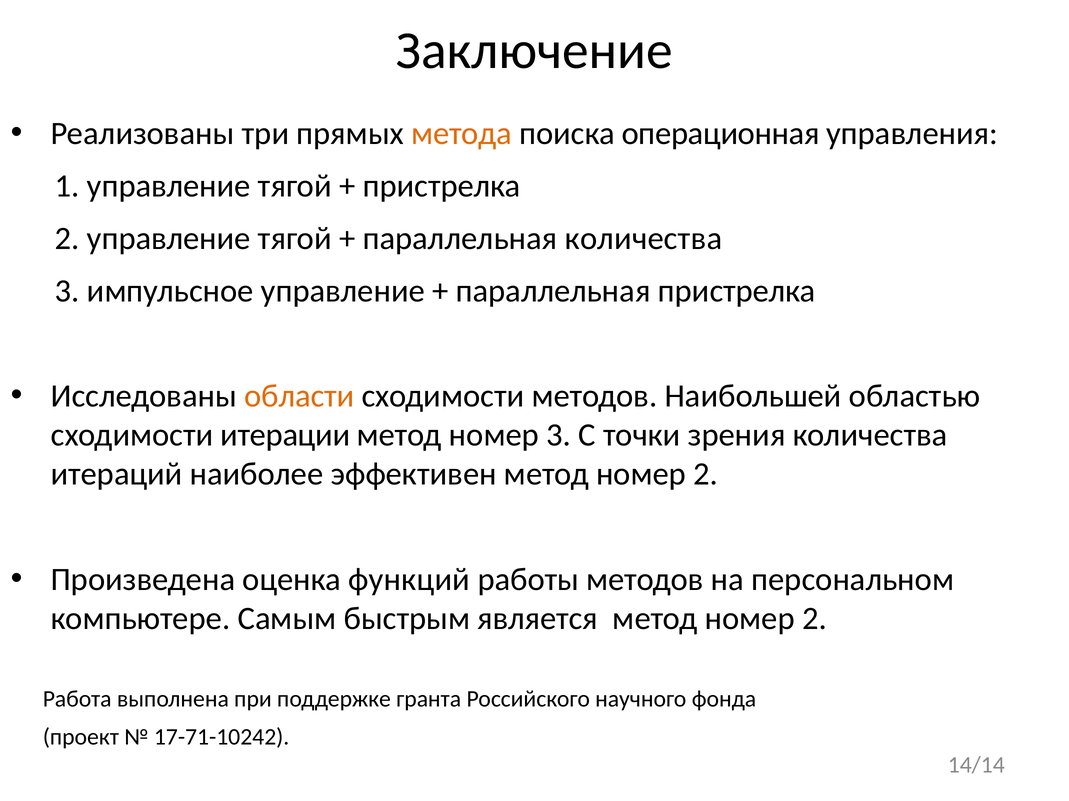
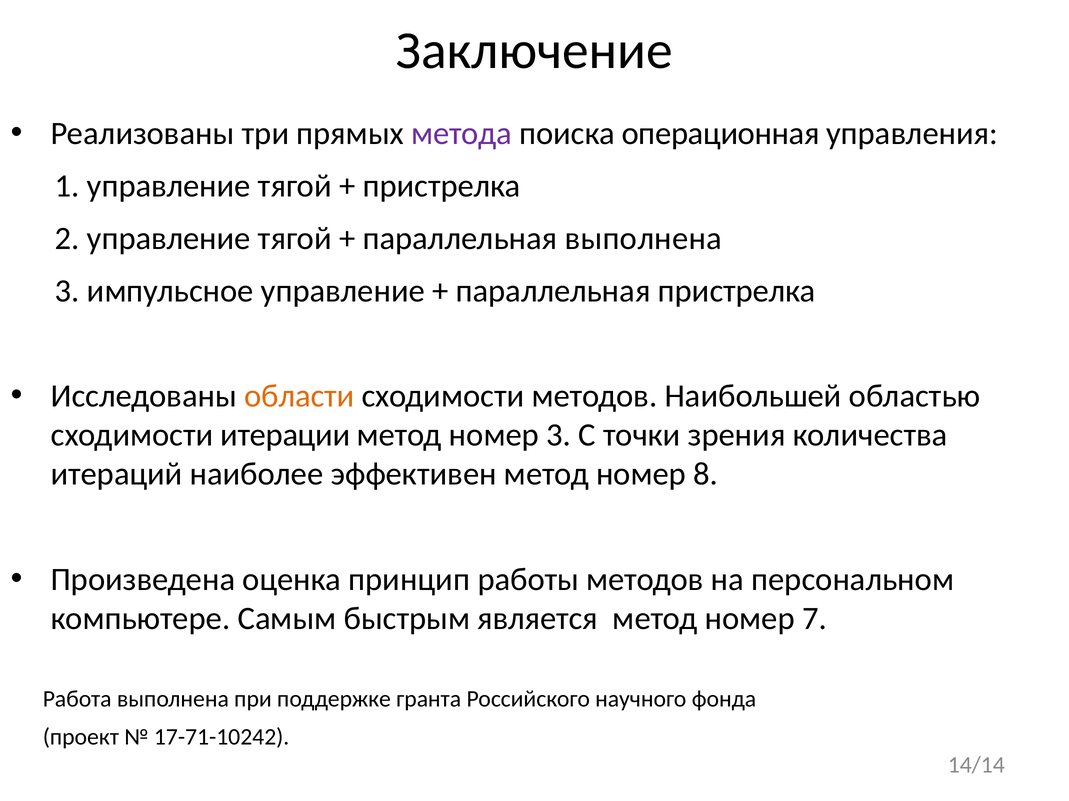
метода colour: orange -> purple (462, 133)
параллельная количества: количества -> выполнена (643, 239)
эффективен метод номер 2: 2 -> 8 (706, 475)
функций: функций -> принцип (409, 580)
является метод номер 2: 2 -> 7 (814, 619)
